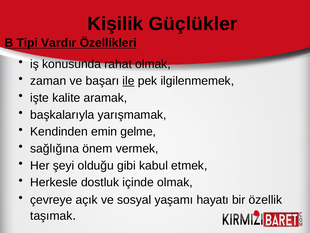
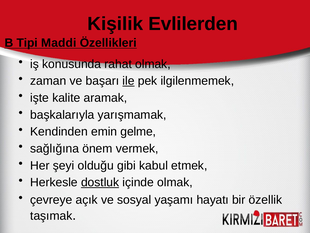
Güçlükler: Güçlükler -> Evlilerden (193, 24)
Vardır: Vardır -> Maddi (59, 43)
dostluk underline: none -> present (100, 182)
